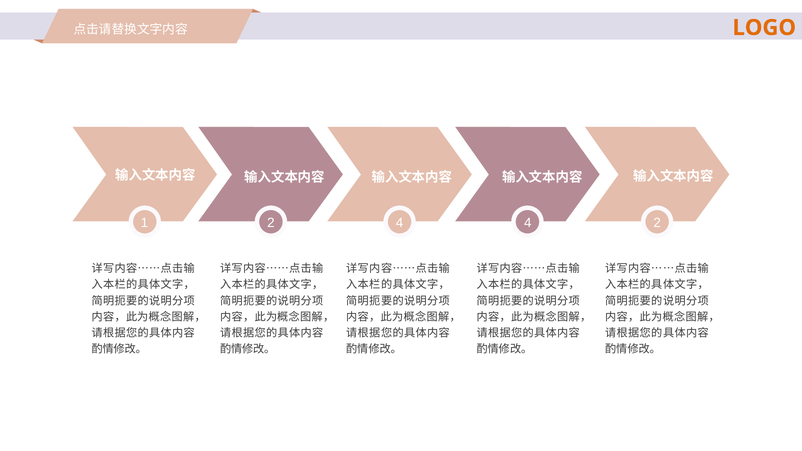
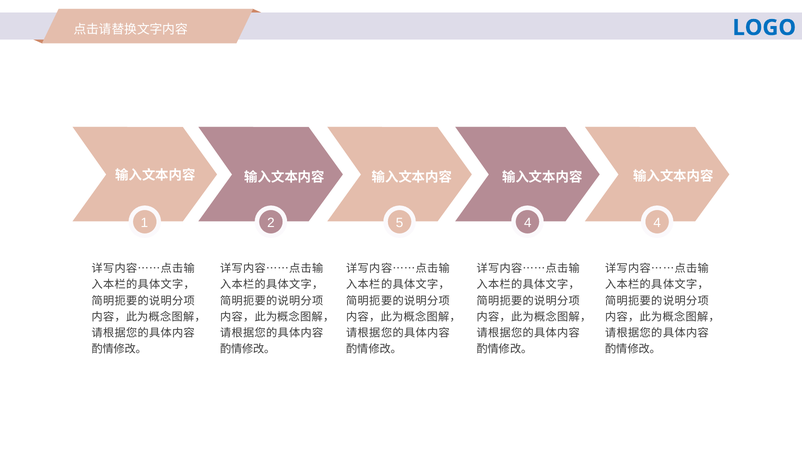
LOGO colour: orange -> blue (764, 28)
2 4: 4 -> 5 (400, 223)
4 2: 2 -> 4 (657, 223)
